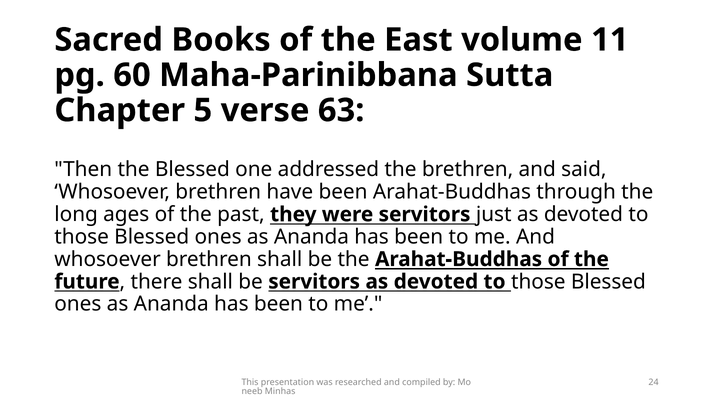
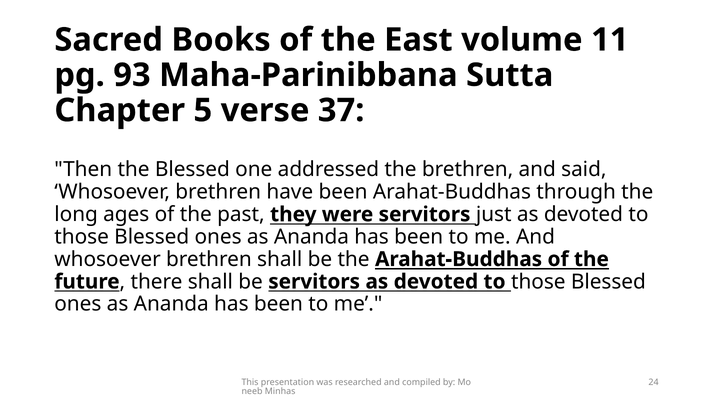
60: 60 -> 93 (132, 75)
63: 63 -> 37 (341, 110)
